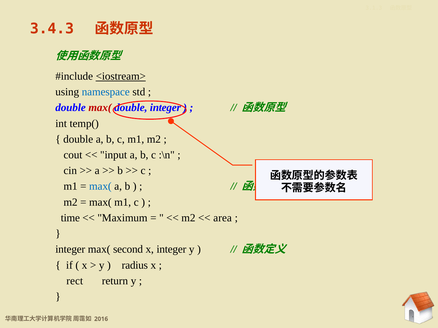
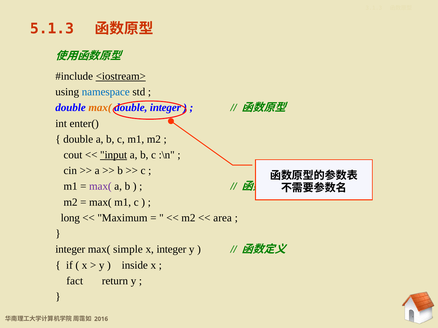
3.4.3: 3.4.3 -> 5.1.3 (52, 29)
max( colour: red -> orange (100, 108)
temp(: temp( -> enter( (84, 124)
input underline: none -> present (114, 155)
max( colour: blue -> purple (100, 187)
time: time -> long (70, 218)
second: second -> simple (128, 250)
radius: radius -> inside (135, 265)
rect: rect -> fact (75, 281)
